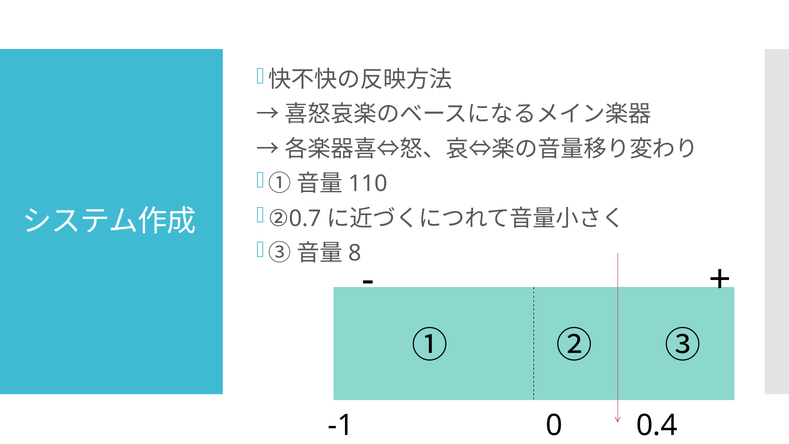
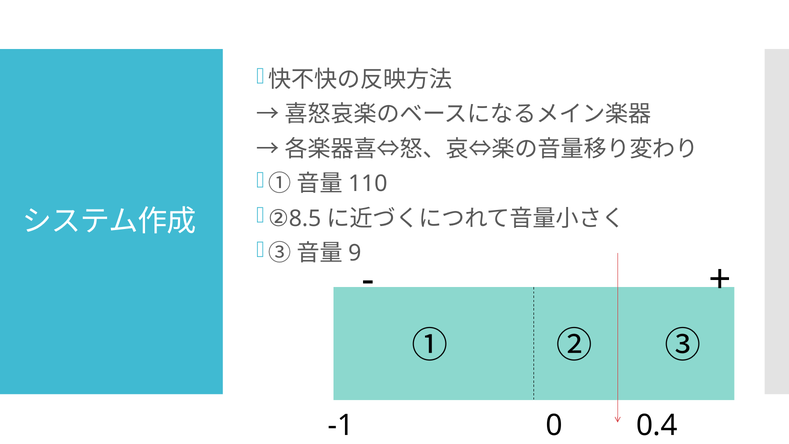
0.7: 0.7 -> 8.5 (305, 218)
8: 8 -> 9 (355, 253)
